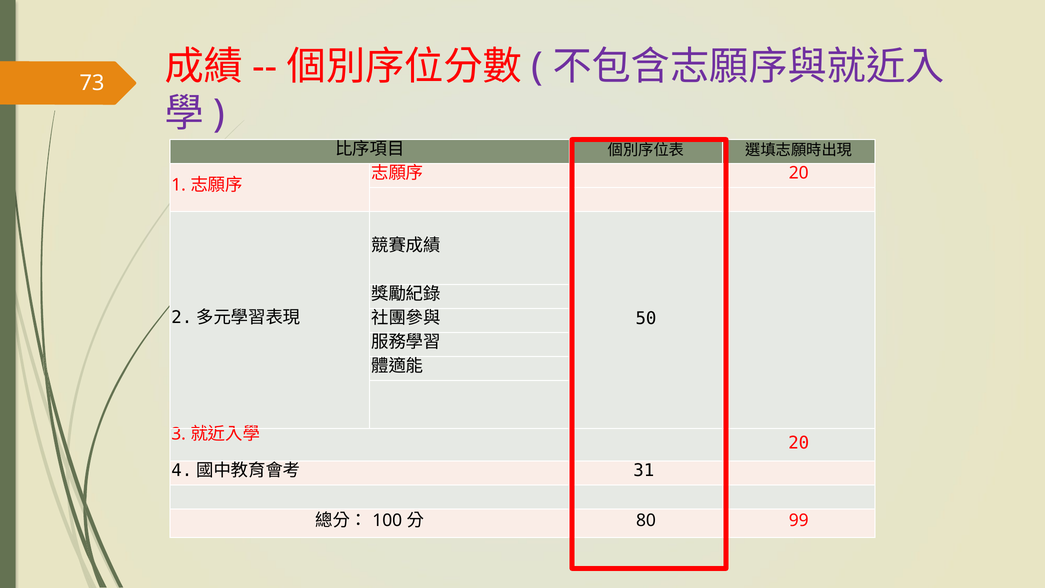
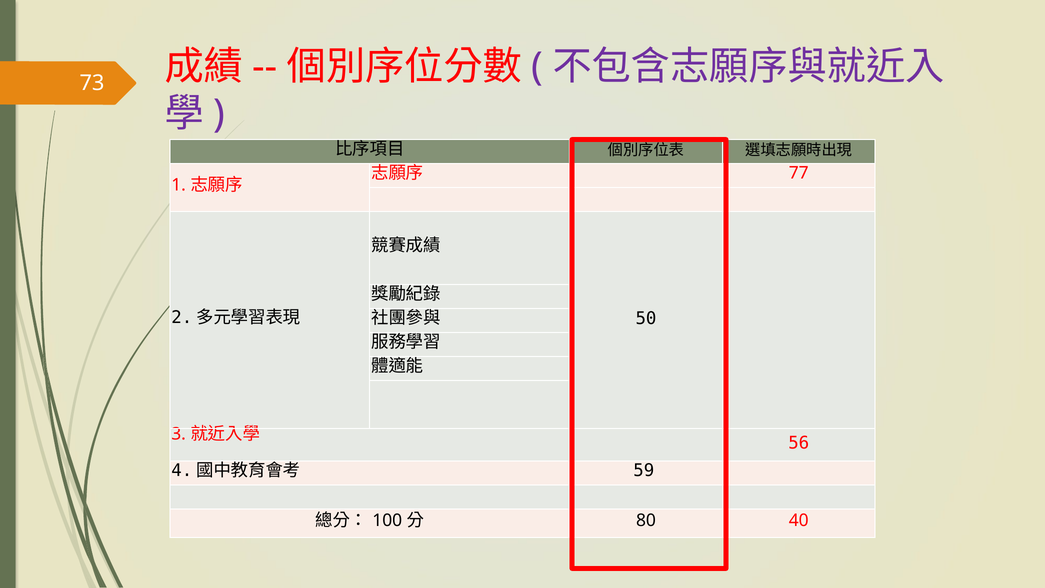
20: 20 -> 77 (799, 173)
20: 20 -> 56 (799, 443)
31: 31 -> 59 (644, 470)
99: 99 -> 40 (799, 520)
